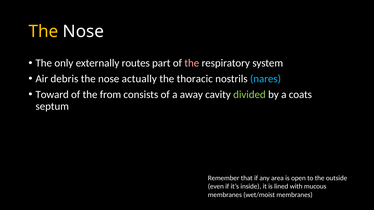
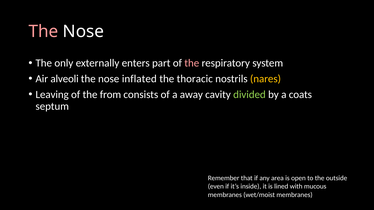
The colour: yellow -> pink (43, 31)
routes: routes -> enters (136, 63)
debris: debris -> alveoli (65, 79)
actually: actually -> inflated (139, 79)
nares colour: light blue -> yellow (265, 79)
Toward: Toward -> Leaving (52, 95)
